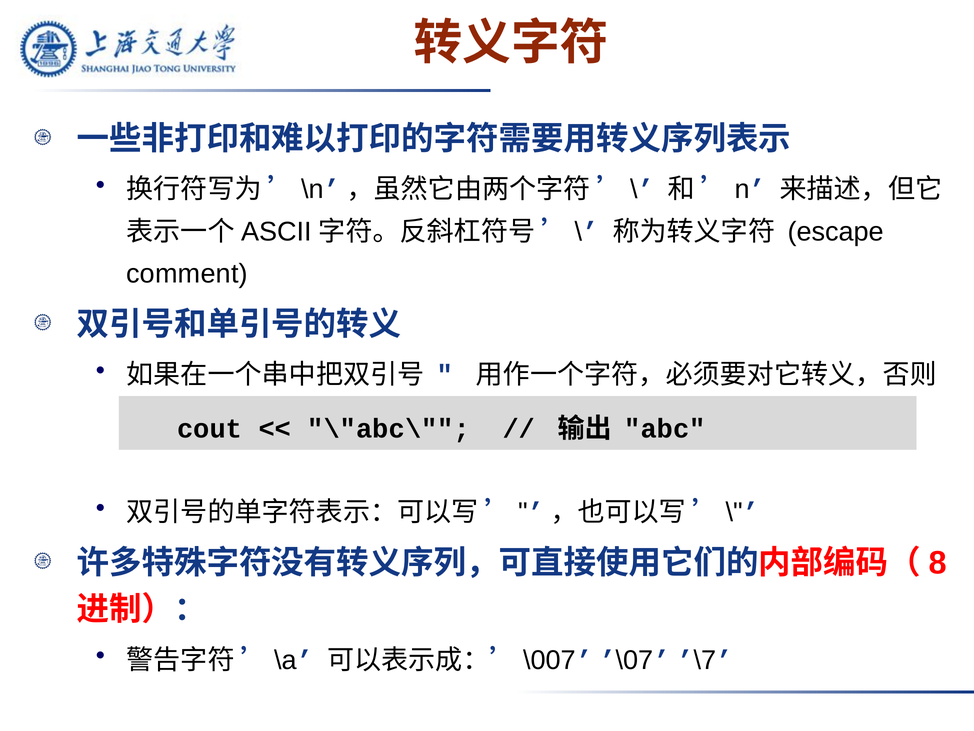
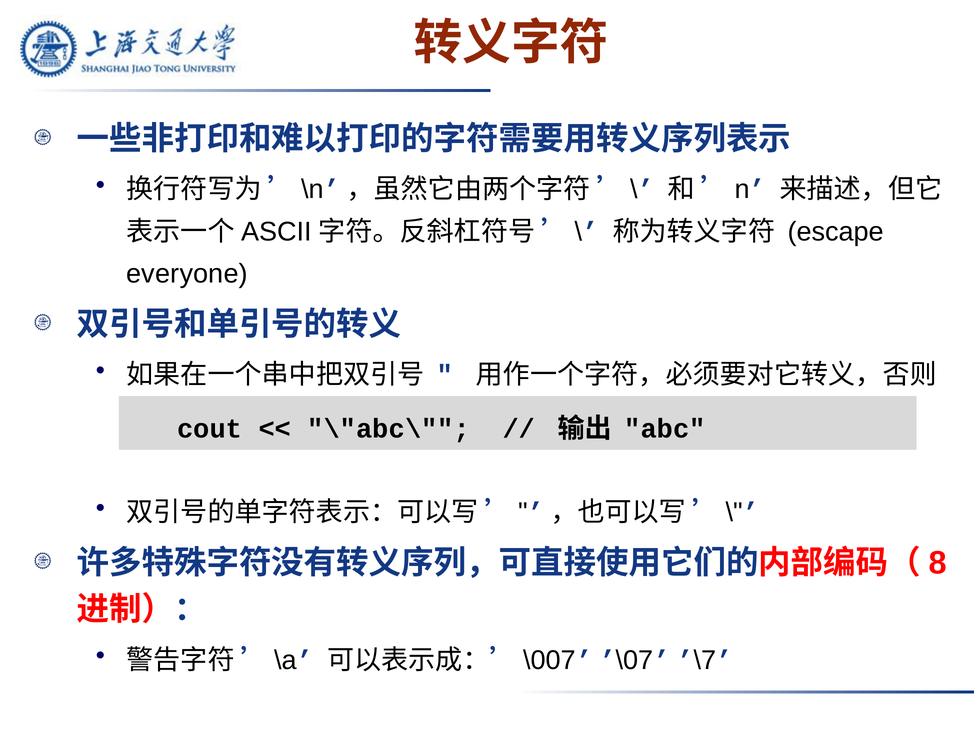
comment: comment -> everyone (187, 274)
